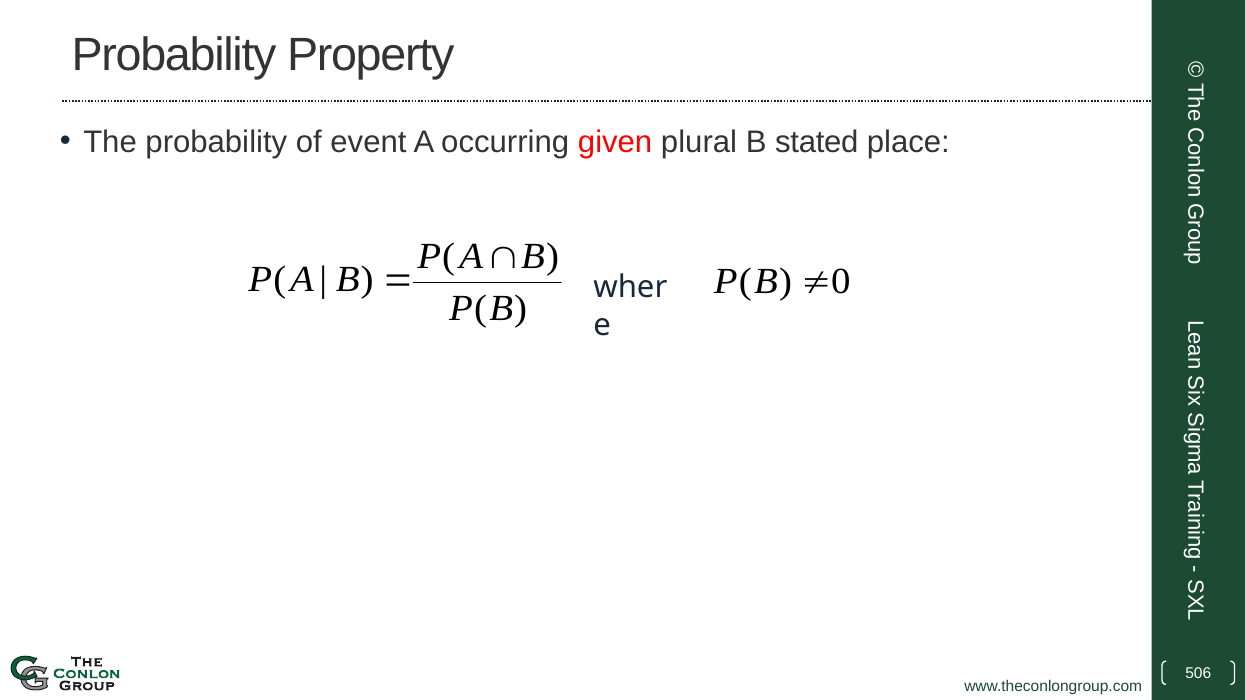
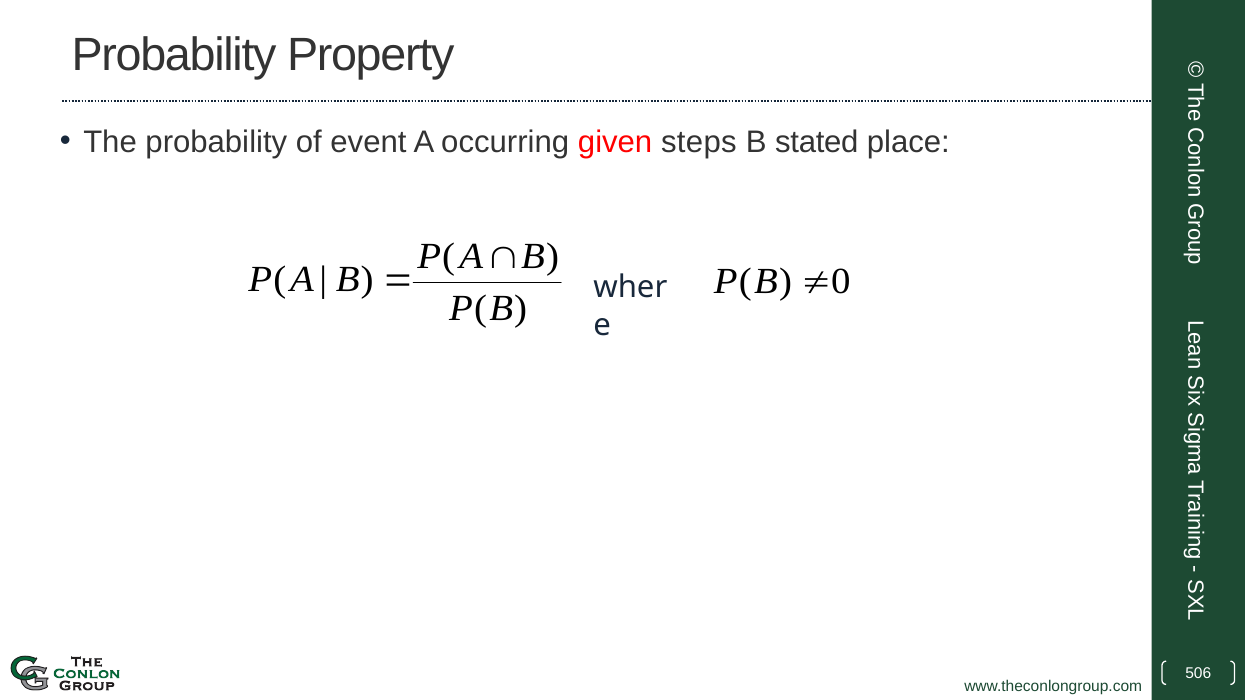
plural: plural -> steps (699, 142)
